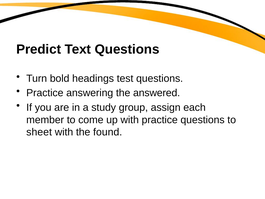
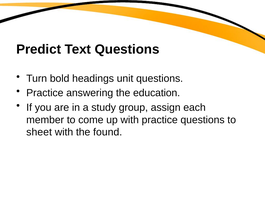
test: test -> unit (125, 78)
answered: answered -> education (157, 93)
